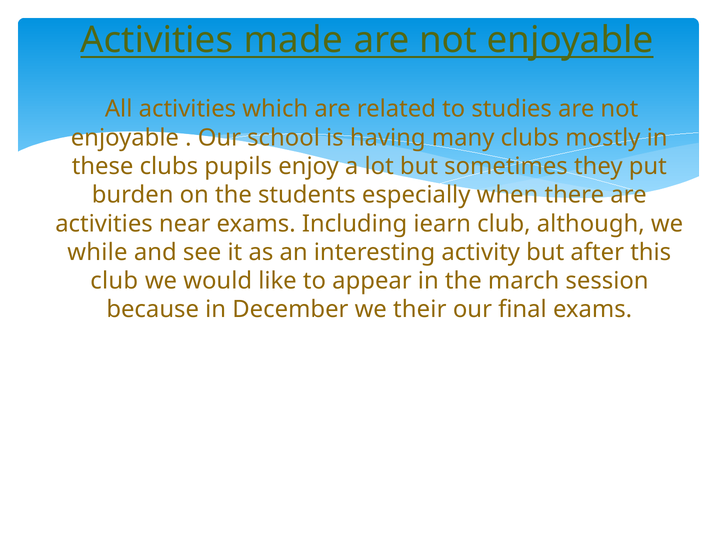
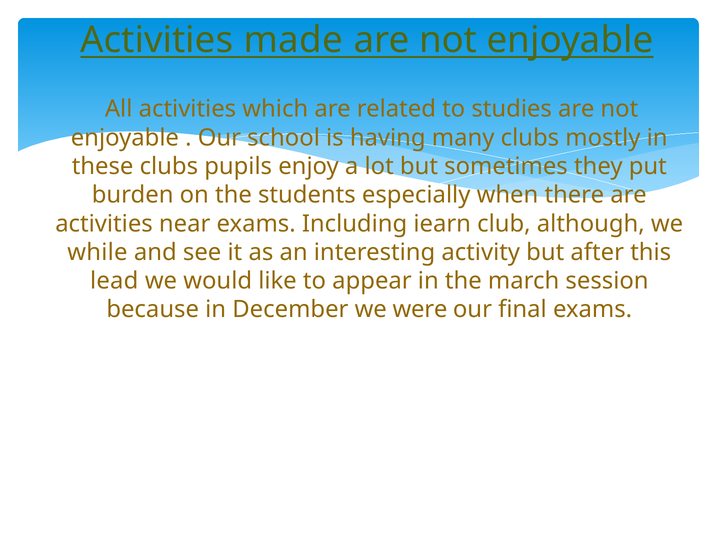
club: club -> lead (114, 281)
their: their -> were (420, 310)
